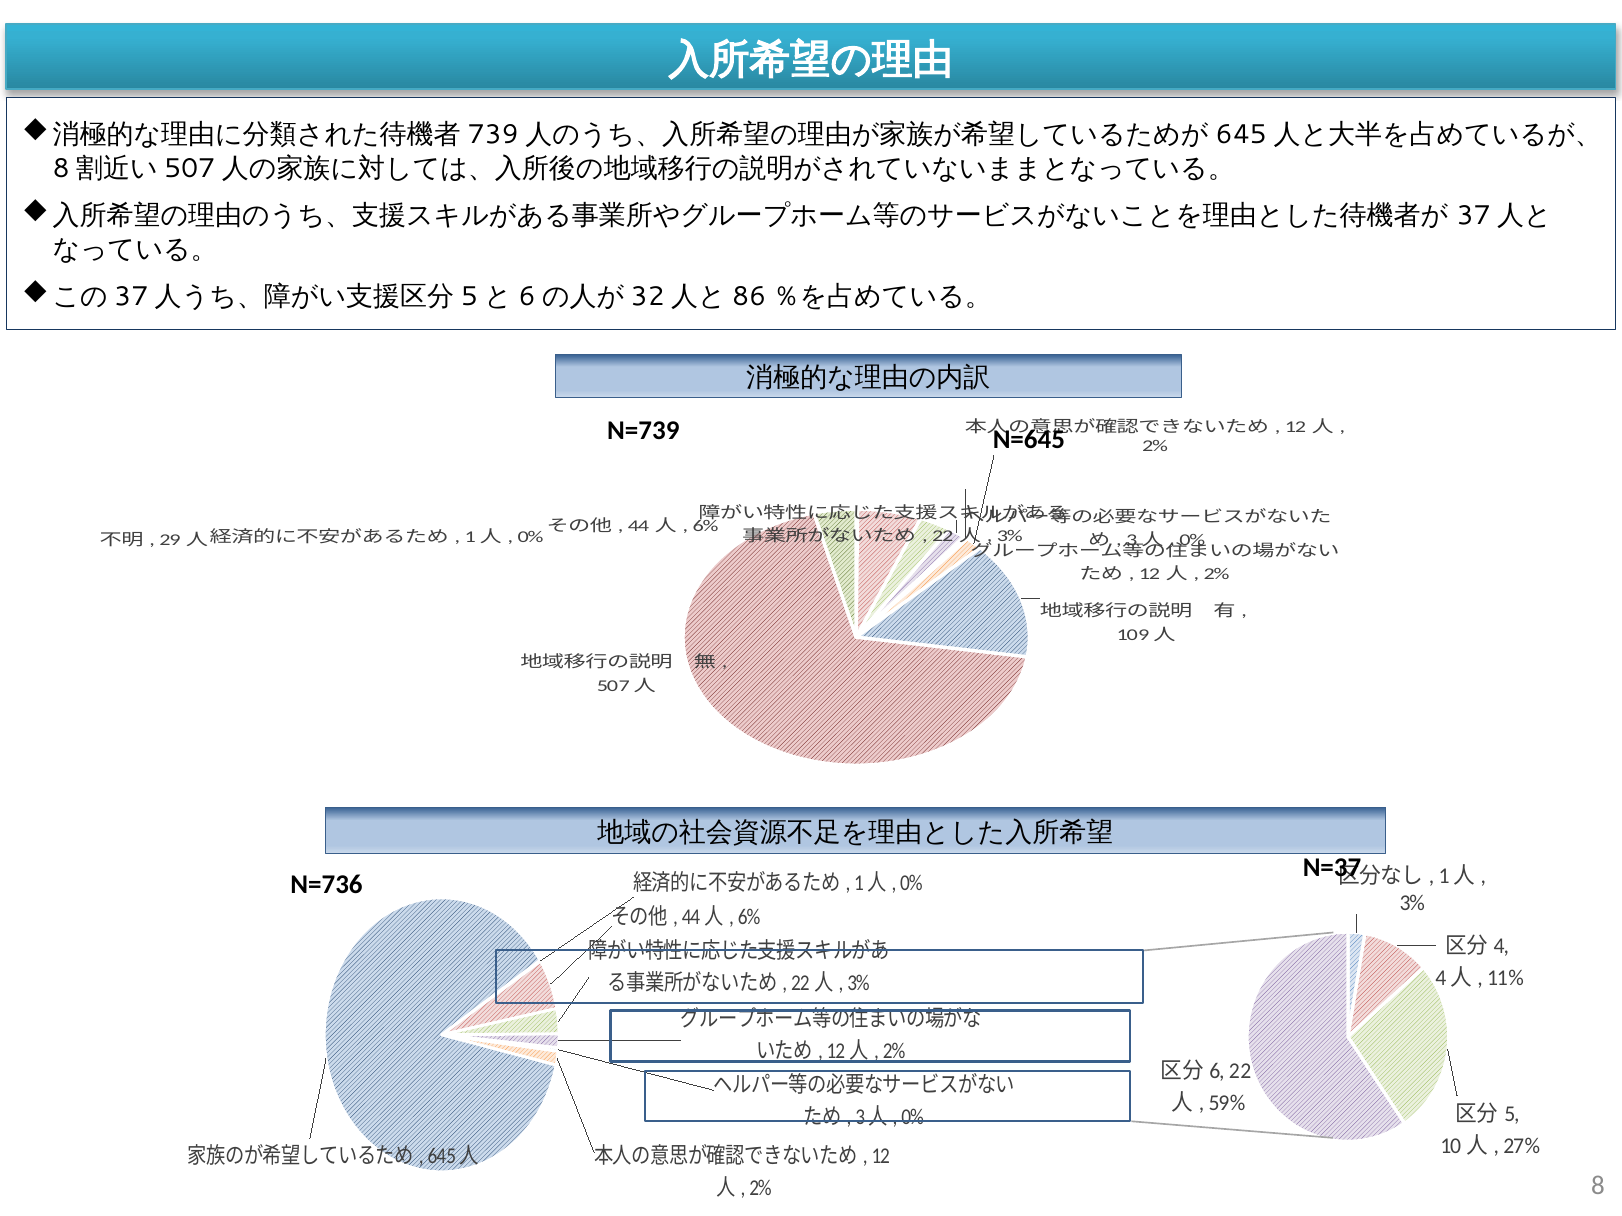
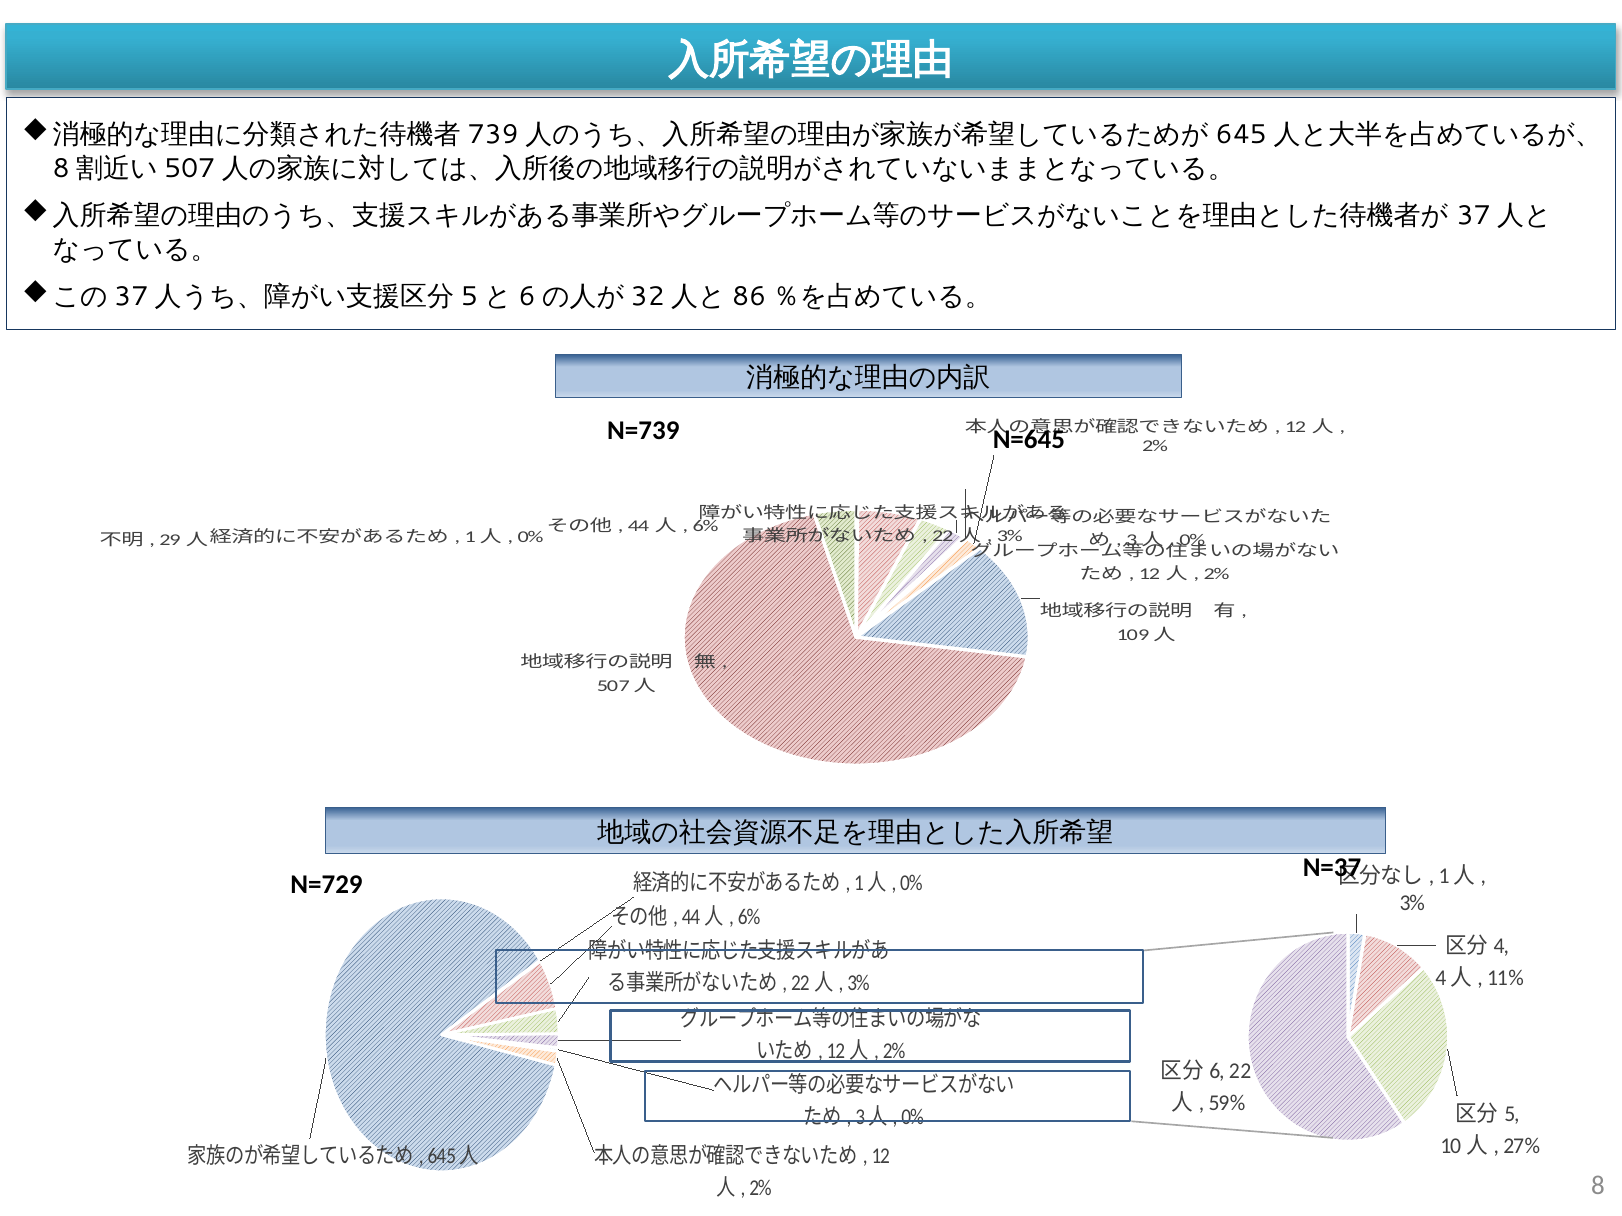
N=736: N=736 -> N=729 (327, 885)
